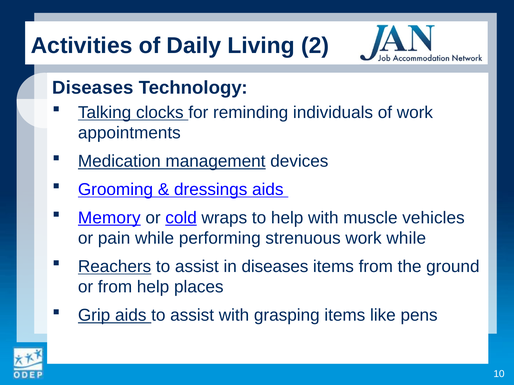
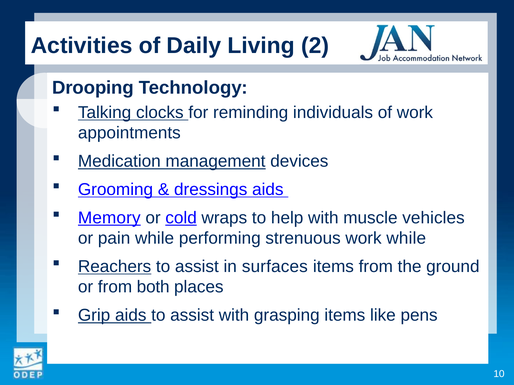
Diseases: Diseases -> Drooping (93, 88)
in diseases: diseases -> surfaces (275, 267)
from help: help -> both (153, 287)
